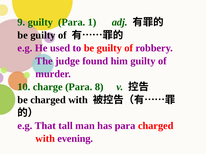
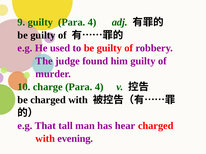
guilty Para 1: 1 -> 4 (92, 22)
charge Para 8: 8 -> 4 (99, 87)
has para: para -> hear (125, 126)
